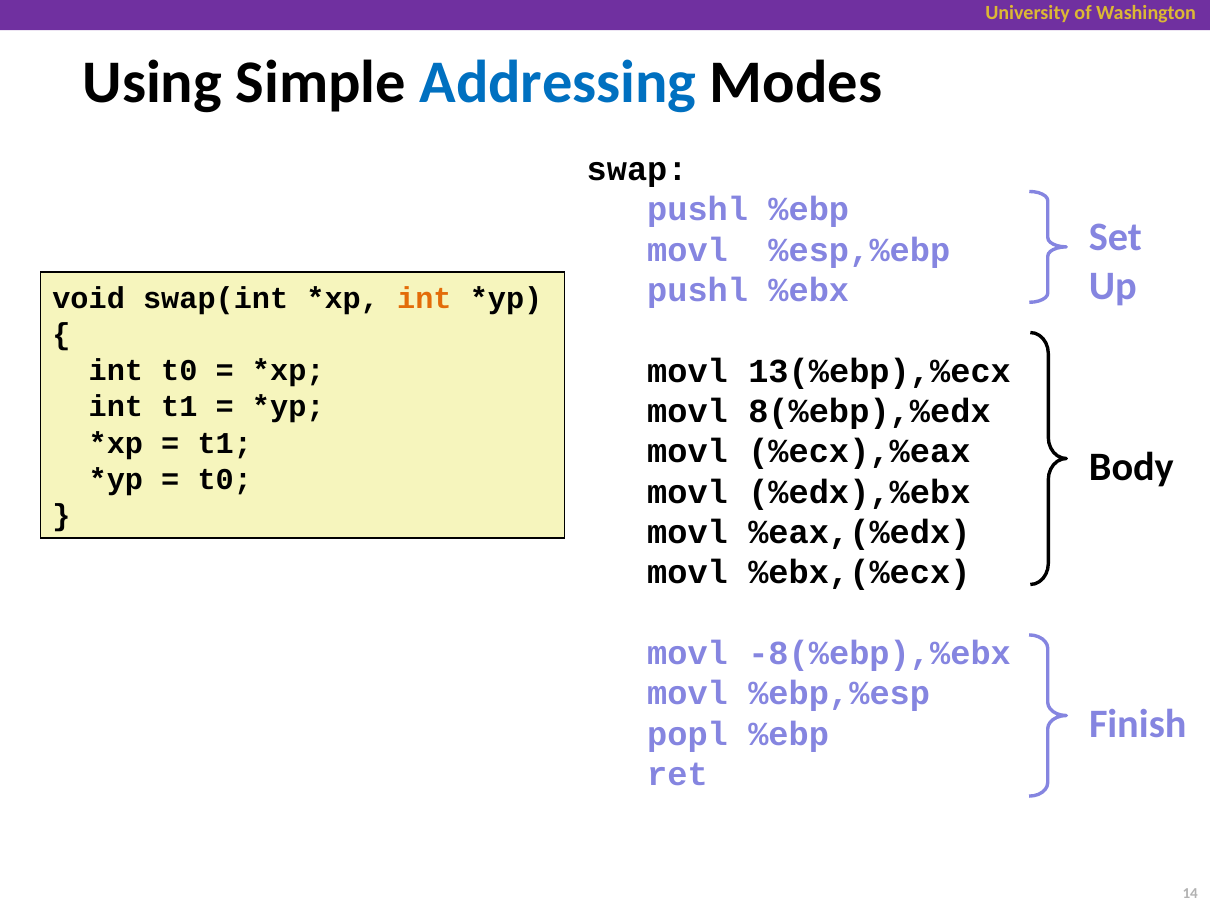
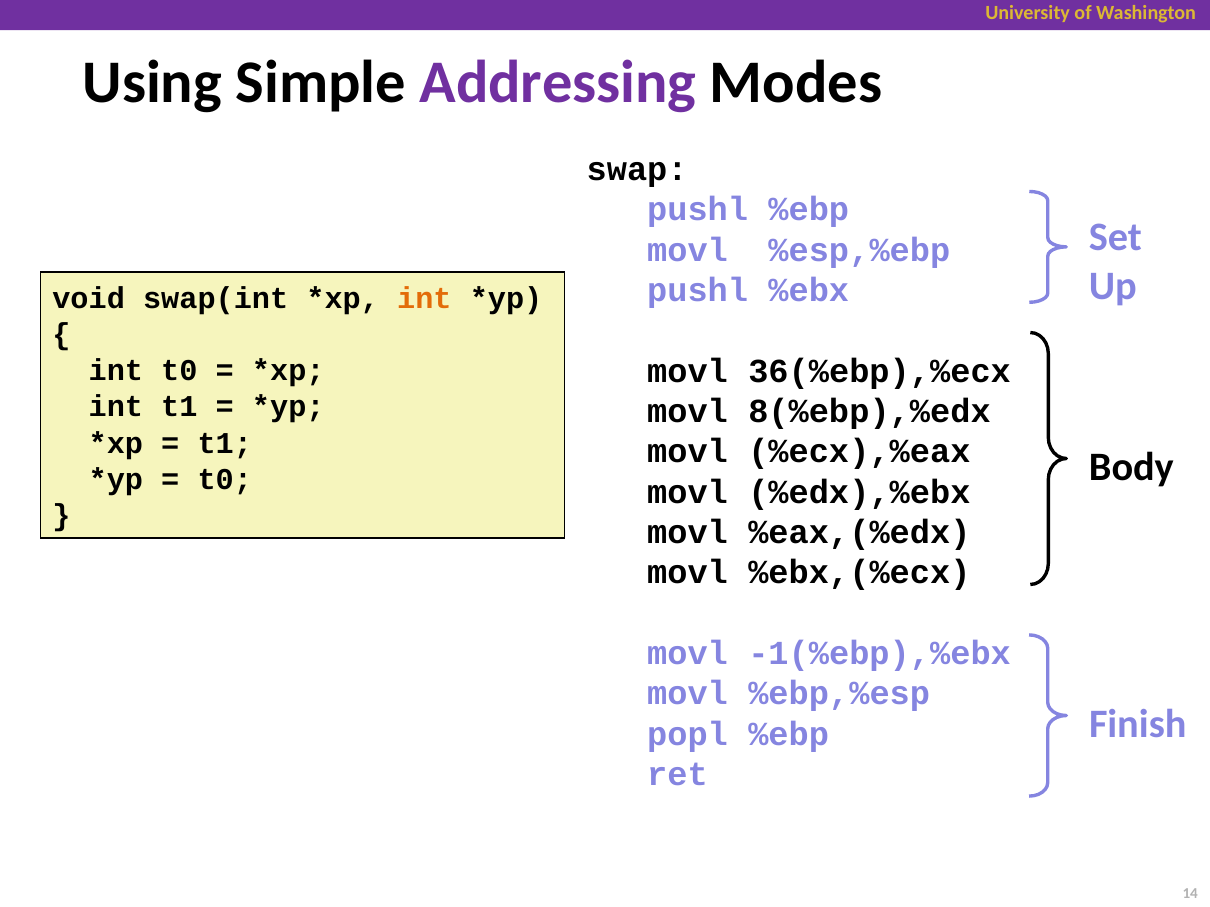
Addressing colour: blue -> purple (558, 82)
13(%ebp),%ecx: 13(%ebp),%ecx -> 36(%ebp),%ecx (880, 371)
-8(%ebp),%ebx: -8(%ebp),%ebx -> -1(%ebp),%ebx (880, 654)
